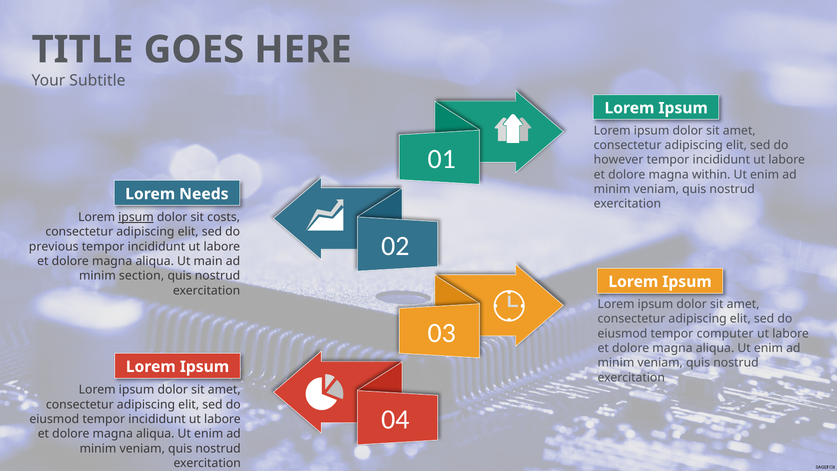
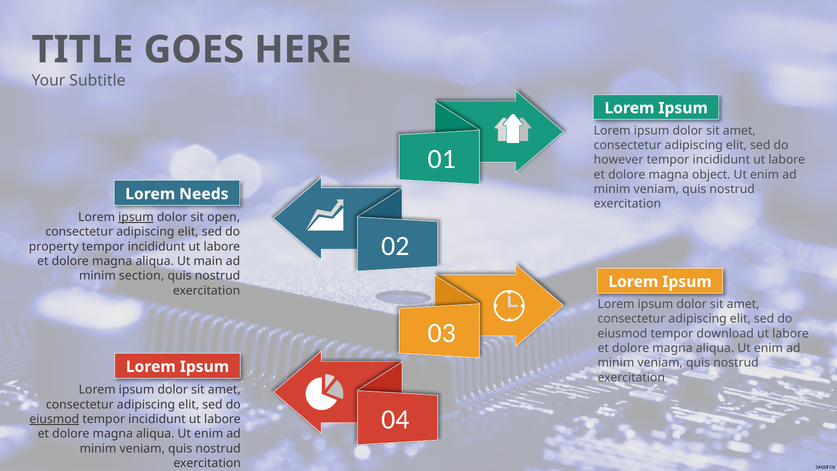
within: within -> object (711, 175)
costs: costs -> open (224, 217)
previous: previous -> property (54, 246)
computer: computer -> download (725, 333)
eiusmod underline: none -> present (54, 419)
